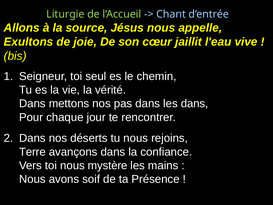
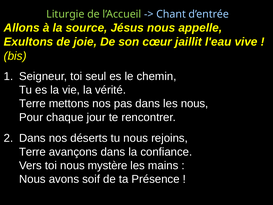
Dans: Dans -> Terre (32, 103)
les dans: dans -> nous (195, 103)
